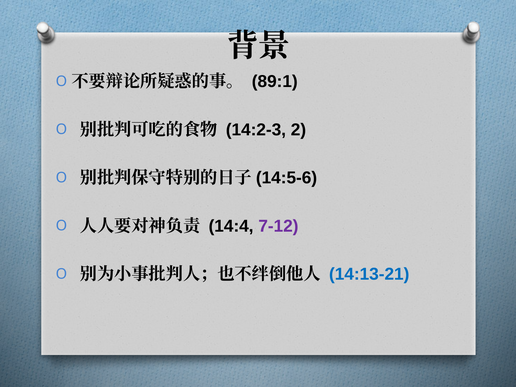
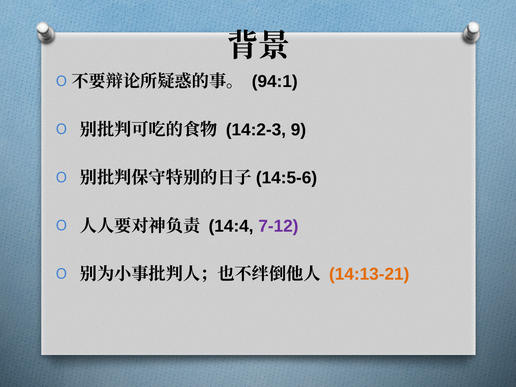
89:1: 89:1 -> 94:1 (275, 82)
2: 2 -> 9 (298, 130)
14:13-21 colour: blue -> orange (369, 274)
